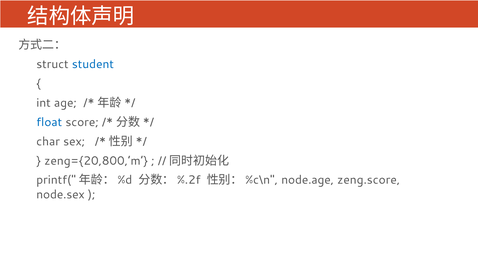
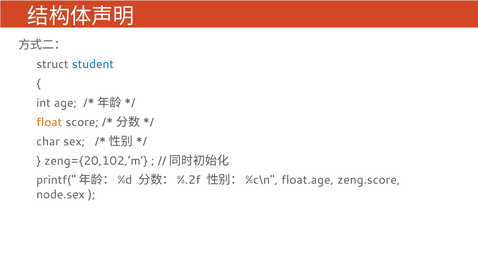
float colour: blue -> orange (49, 122)
zeng={20,800,’m: zeng={20,800,’m -> zeng={20,102,’m (96, 161)
node.age: node.age -> float.age (308, 180)
